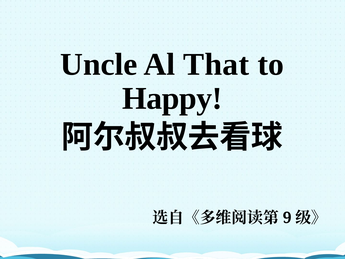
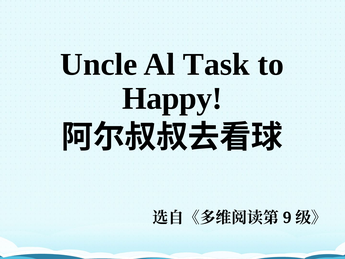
That: That -> Task (216, 64)
